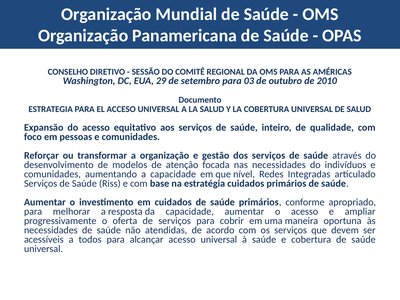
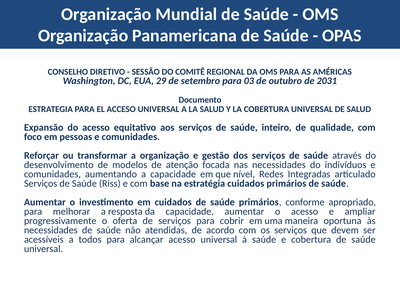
2010: 2010 -> 2031 (327, 81)
